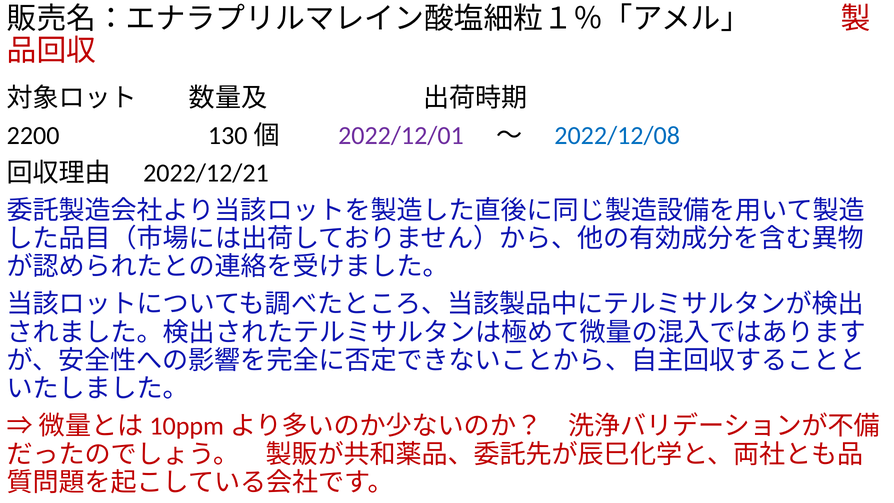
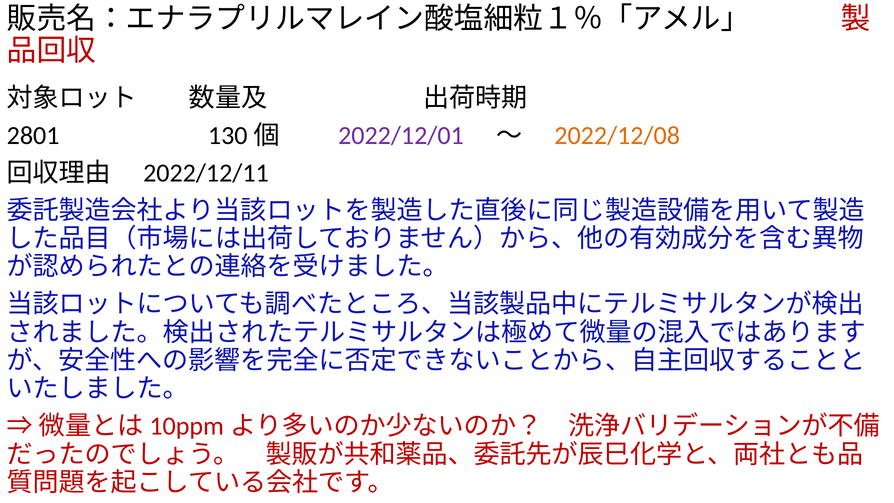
2200: 2200 -> 2801 (33, 135)
2022/12/08 colour: blue -> orange (617, 135)
2022/12/21: 2022/12/21 -> 2022/12/11 (206, 173)
